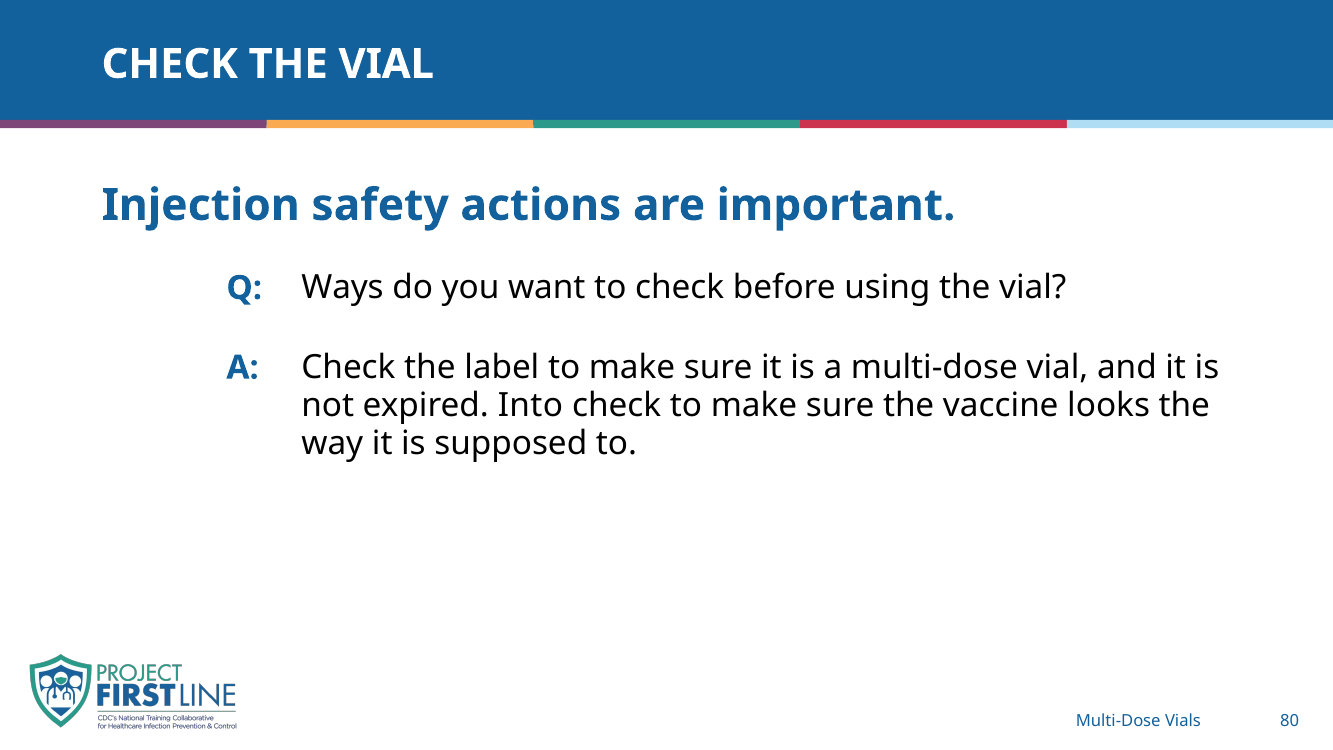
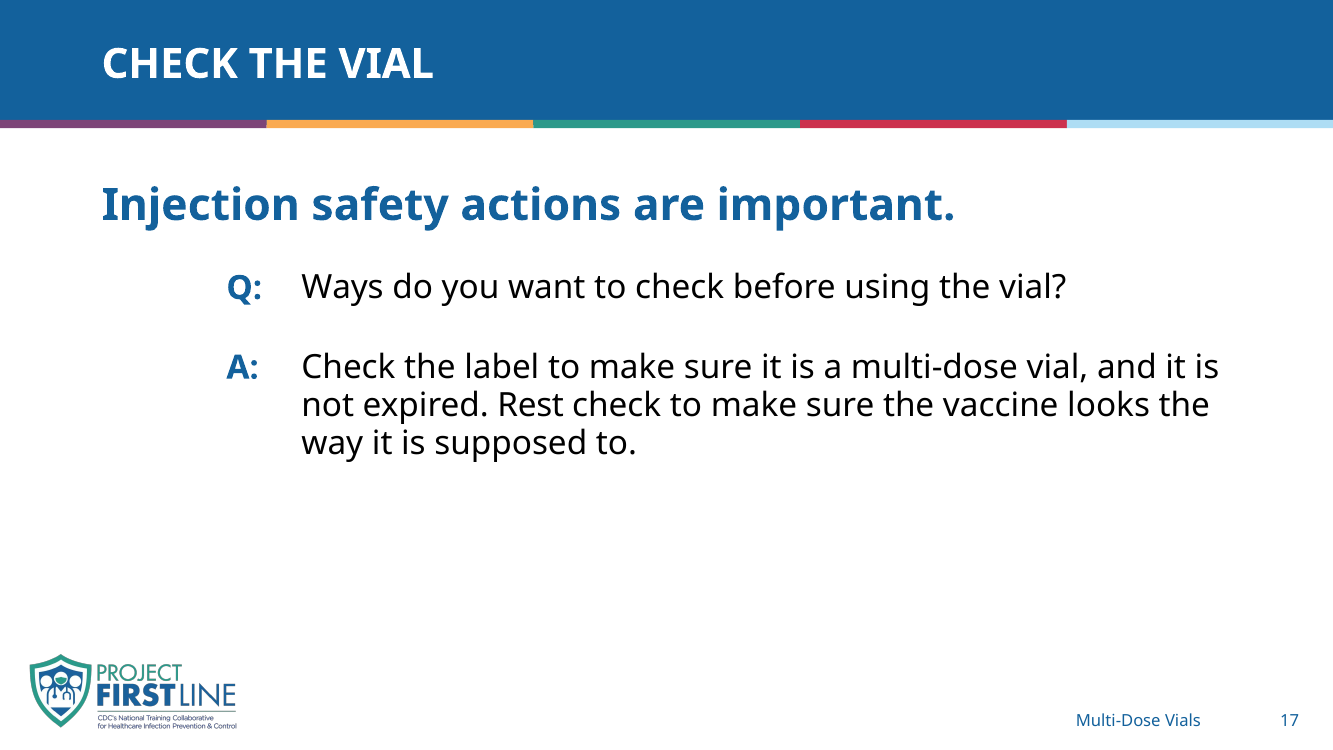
Into: Into -> Rest (531, 406)
80: 80 -> 17 (1290, 721)
